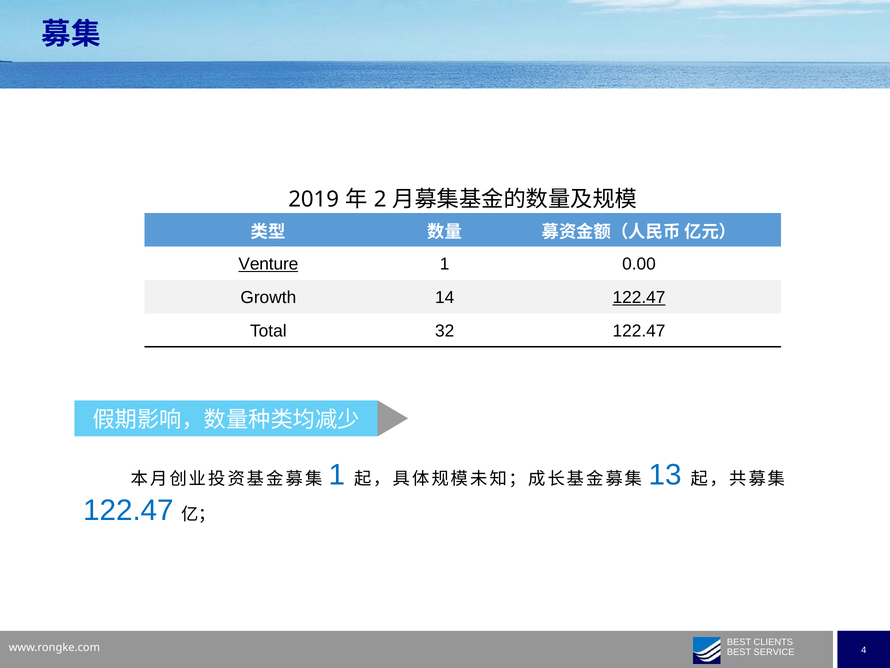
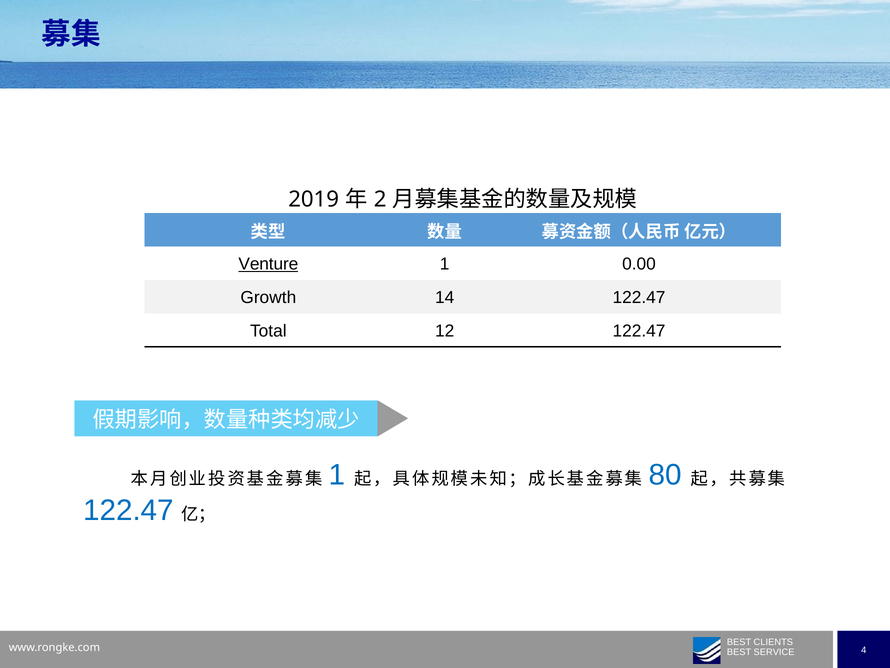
122.47 underline: present -> none (639, 297)
32: 32 -> 12 (445, 331)
13: 13 -> 80 (665, 475)
